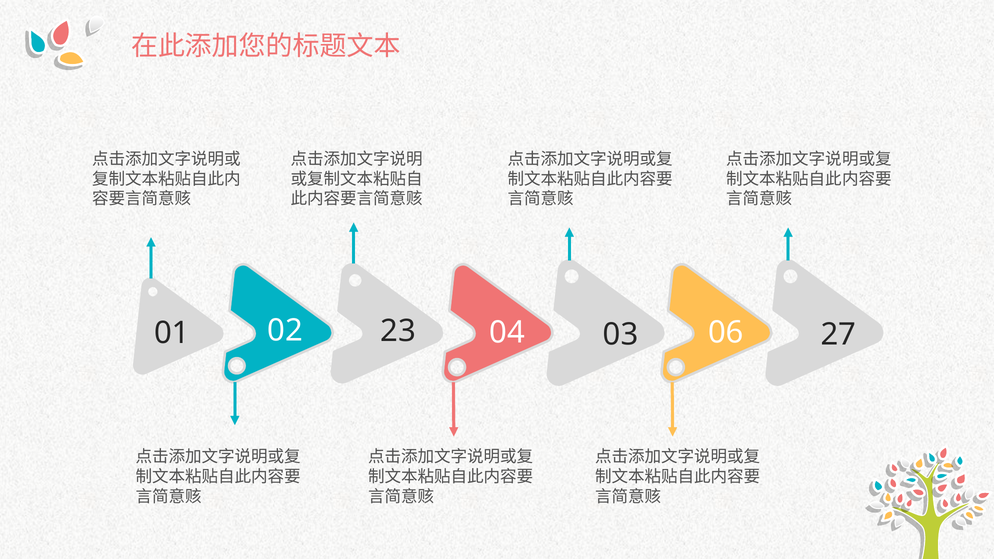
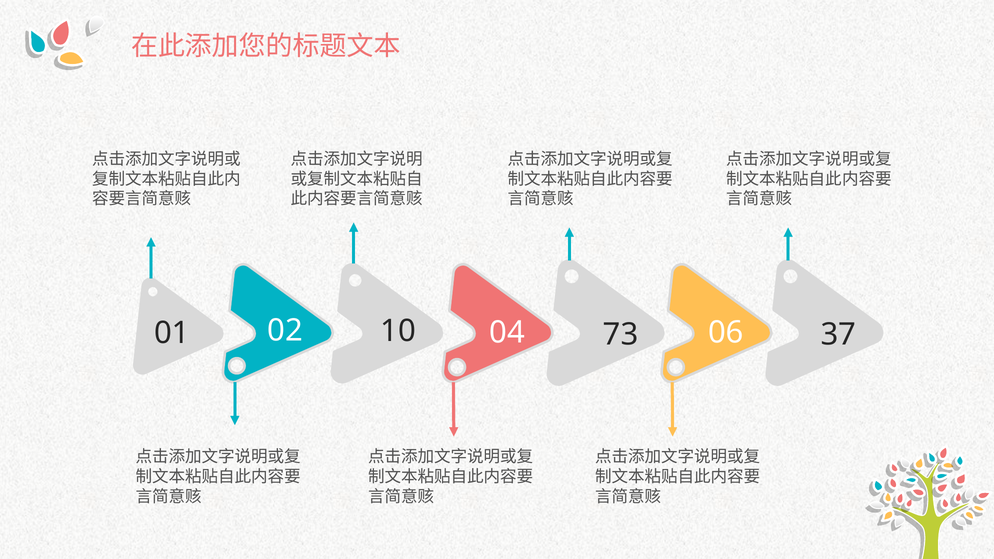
27: 27 -> 37 (838, 335)
23: 23 -> 10 (398, 331)
03: 03 -> 73 (621, 335)
